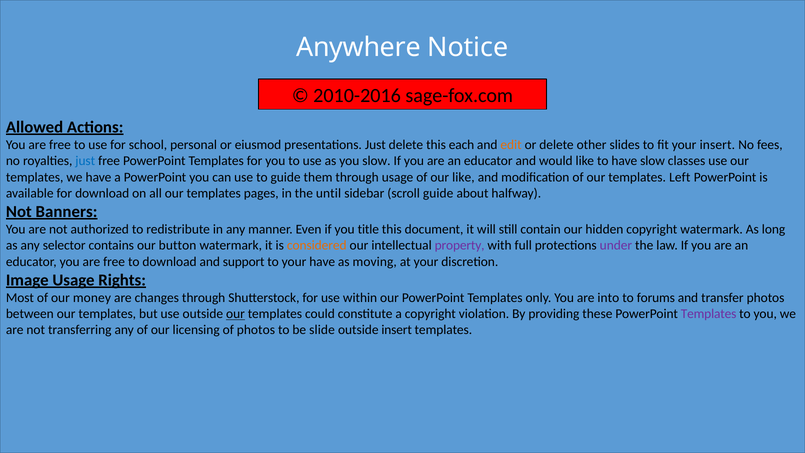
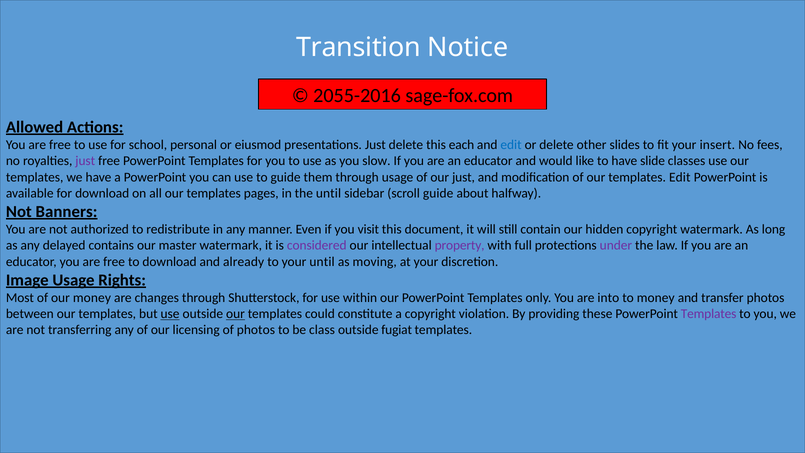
Anywhere: Anywhere -> Transition (358, 48)
2010-2016: 2010-2016 -> 2055-2016 (357, 96)
edit colour: orange -> blue (511, 145)
just colour: blue -> purple (85, 161)
have slow: slow -> slide (653, 161)
our like: like -> just (464, 177)
templates Left: Left -> Edit (680, 177)
title: title -> visit (368, 229)
selector: selector -> delayed (64, 245)
button: button -> master (178, 245)
considered colour: orange -> purple (317, 245)
support: support -> already (244, 262)
your have: have -> until (322, 262)
to forums: forums -> money (656, 298)
use underline: none -> present (170, 314)
slide: slide -> class (322, 330)
outside insert: insert -> fugiat (397, 330)
